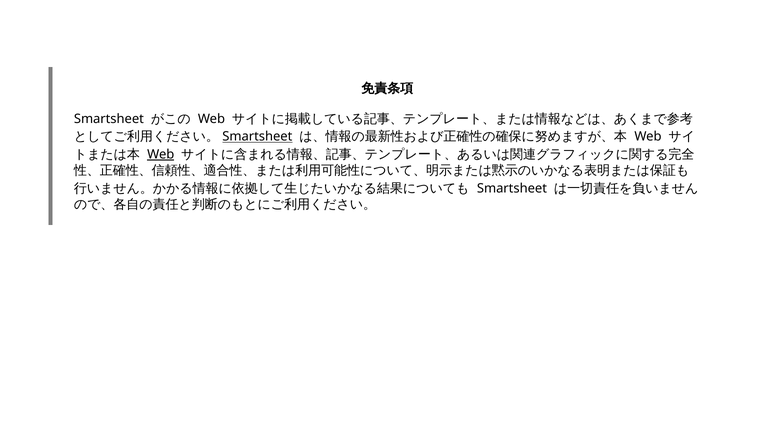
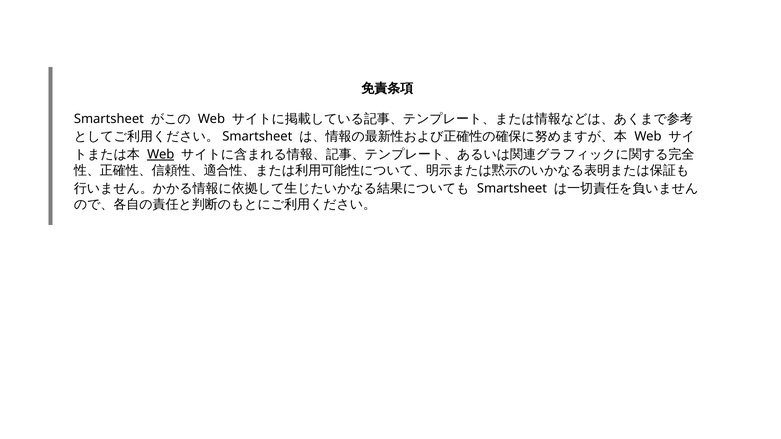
Smartsheet underline: present -> none (257, 137)
